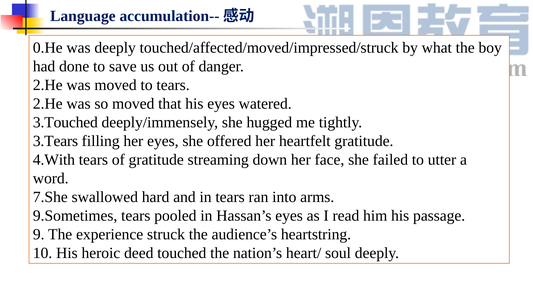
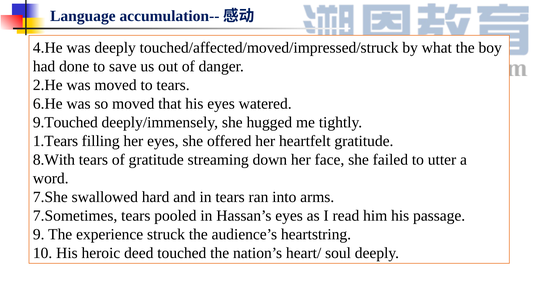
0.He: 0.He -> 4.He (48, 48)
2.He: 2.He -> 6.He (48, 104)
3.Touched: 3.Touched -> 9.Touched (65, 122)
3.Tears: 3.Tears -> 1.Tears (55, 141)
4.With: 4.With -> 8.With (54, 160)
9.Sometimes: 9.Sometimes -> 7.Sometimes (75, 216)
